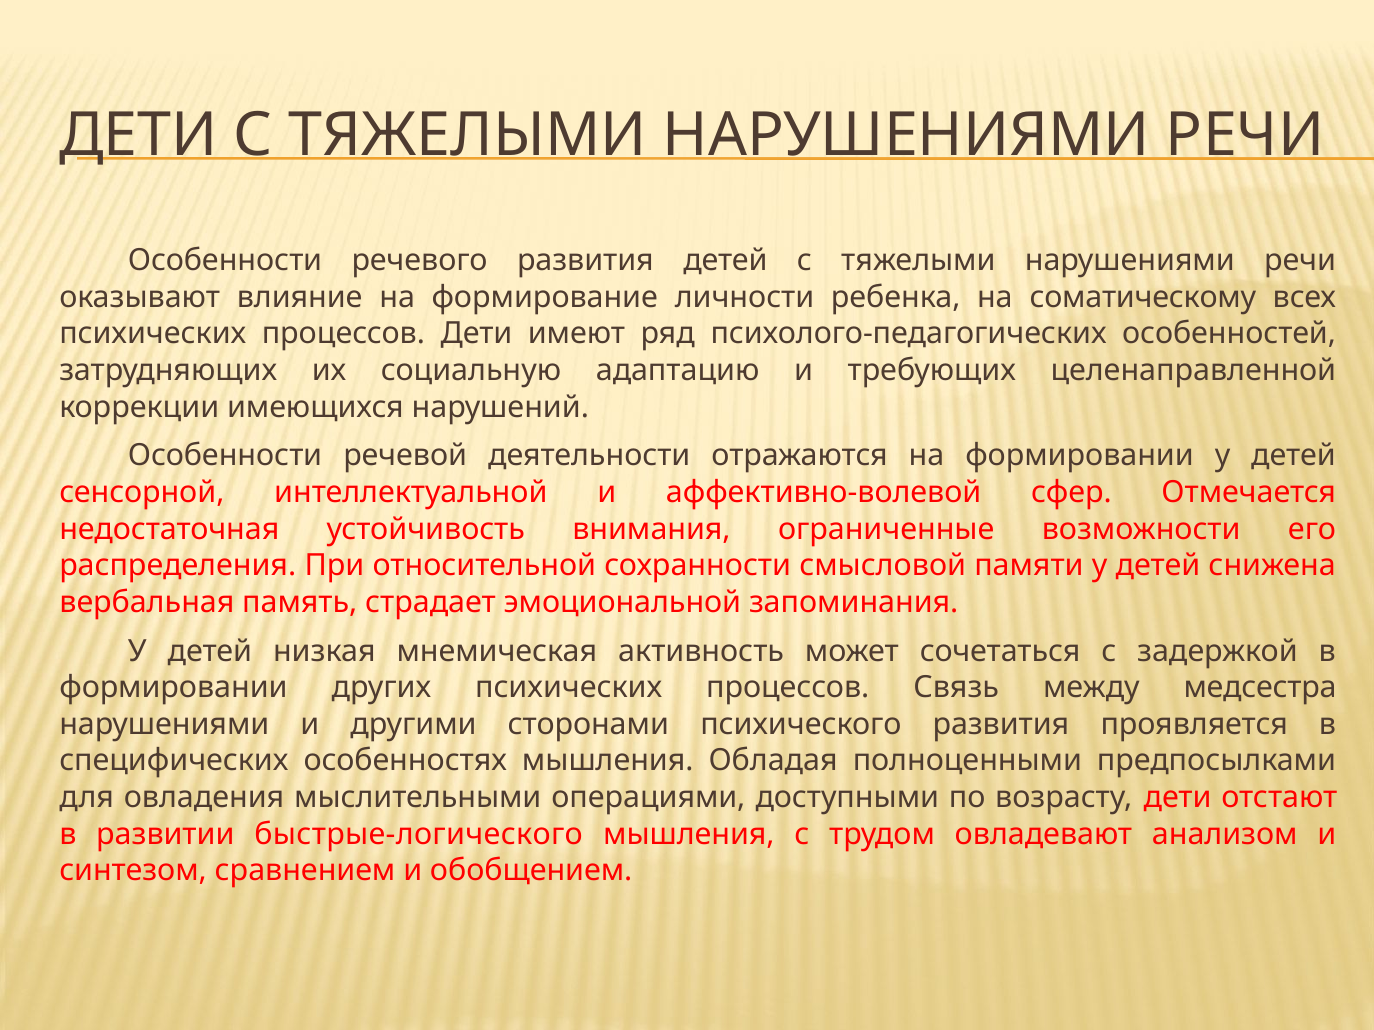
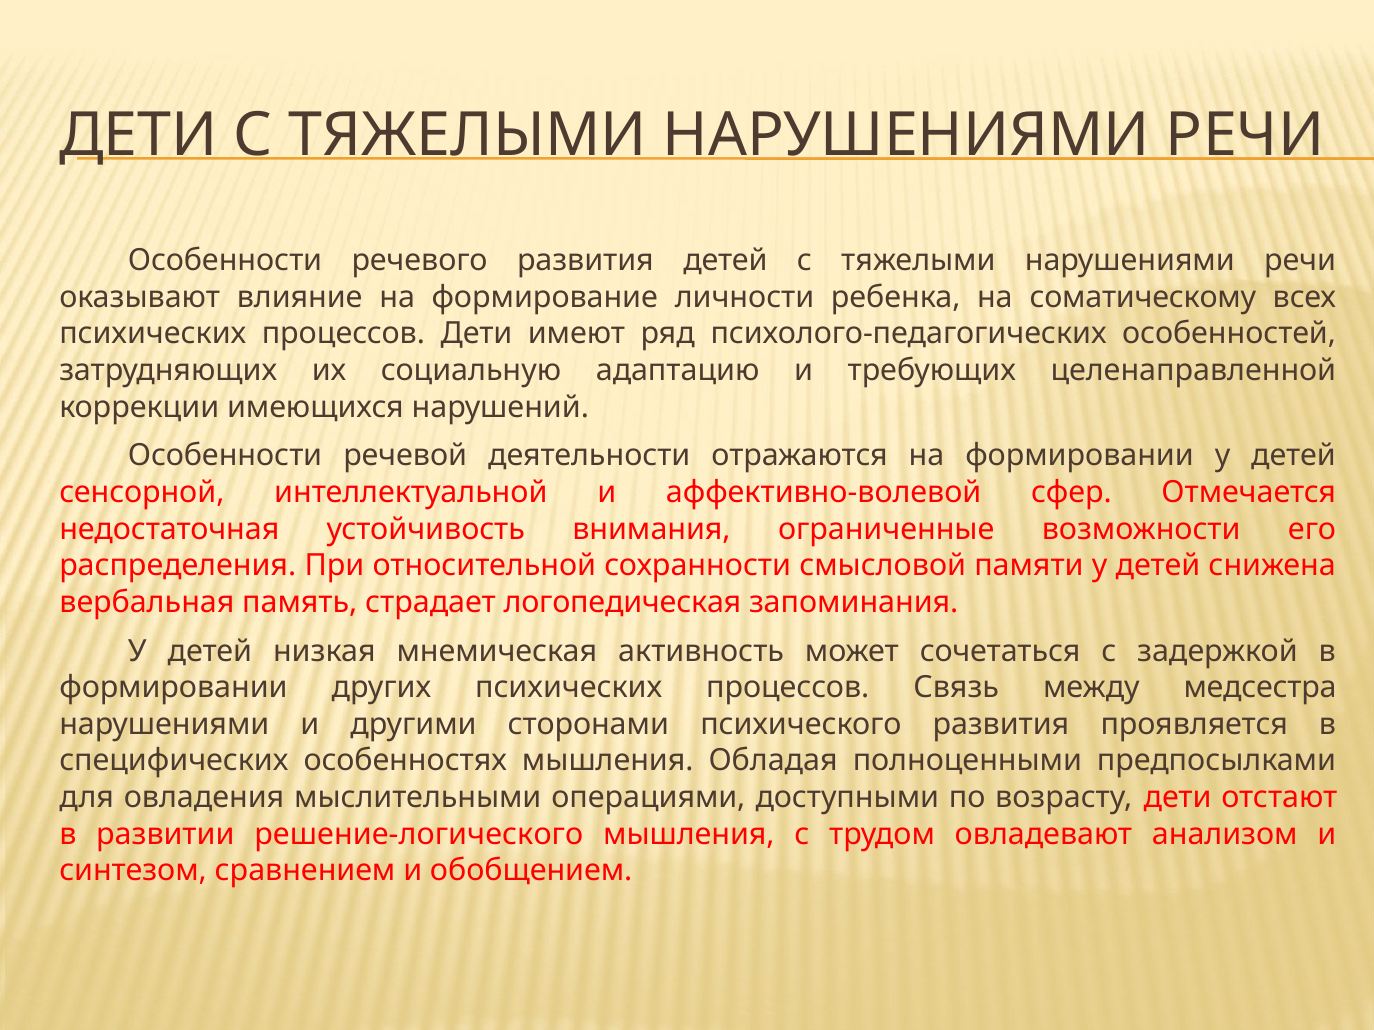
эмоциональной: эмоциональной -> логопедическая (622, 603)
быстрые-логического: быстрые-логического -> решение-логического (419, 835)
